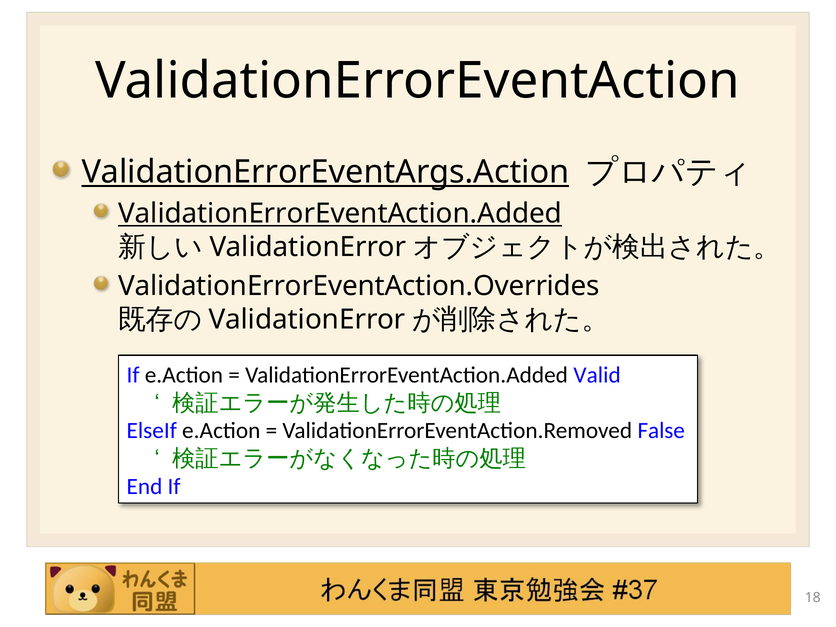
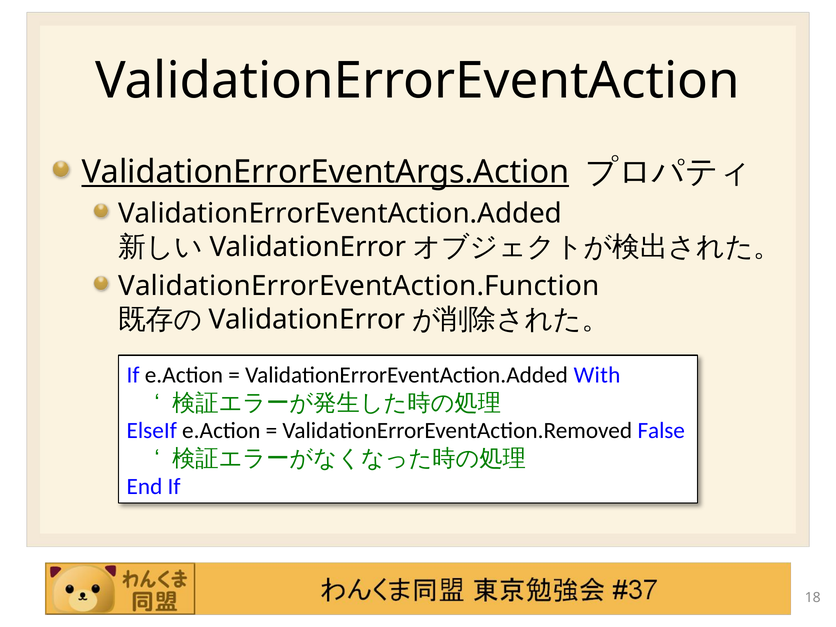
ValidationErrorEventAction.Added underline: present -> none (340, 214)
ValidationErrorEventAction.Overrides: ValidationErrorEventAction.Overrides -> ValidationErrorEventAction.Function (359, 286)
Valid: Valid -> With (597, 375)
